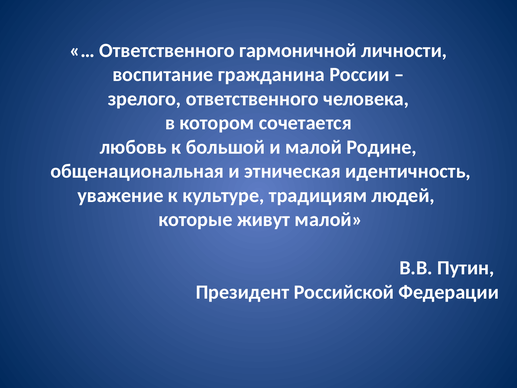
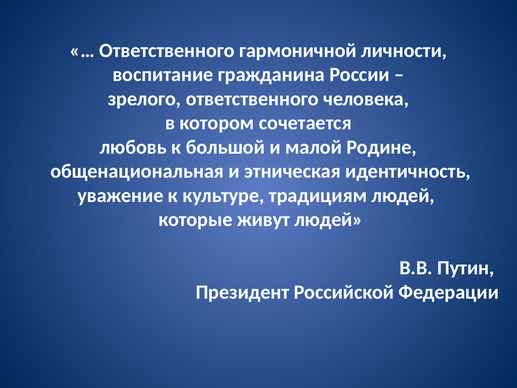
живут малой: малой -> людей (329, 219)
